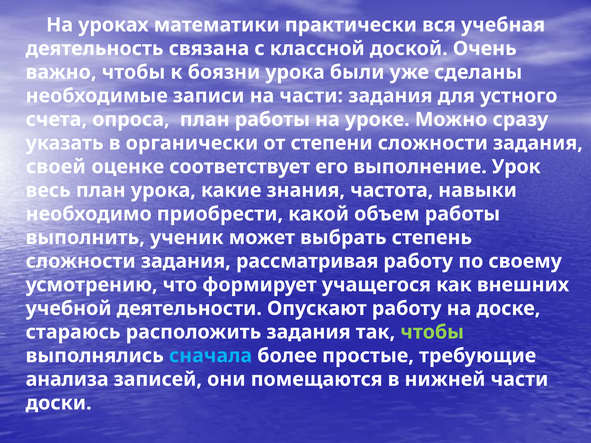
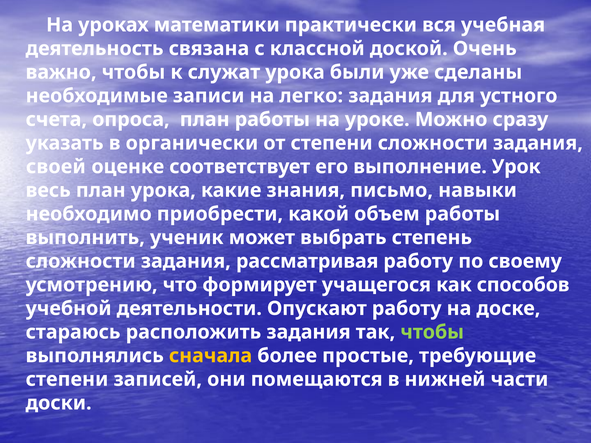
боязни: боязни -> служат (224, 72)
на части: части -> легко (311, 96)
частота: частота -> письмо (392, 190)
внешних: внешних -> способов (523, 285)
сначала colour: light blue -> yellow (211, 356)
анализа: анализа -> степени (67, 380)
